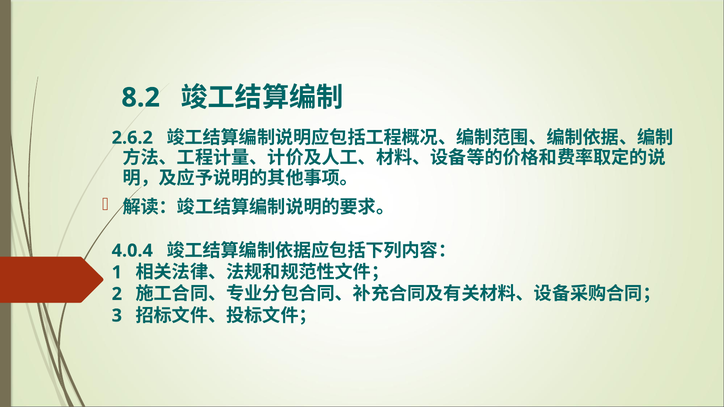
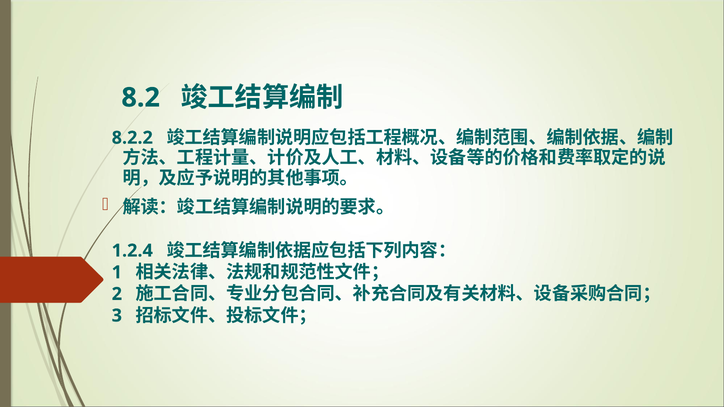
2.6.2: 2.6.2 -> 8.2.2 (132, 138)
4.0.4: 4.0.4 -> 1.2.4 (132, 251)
